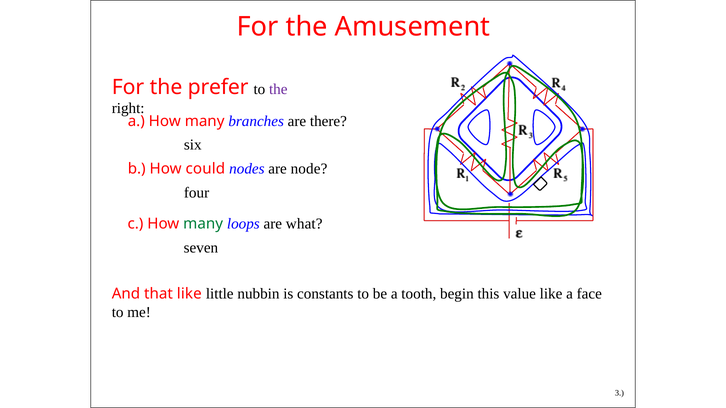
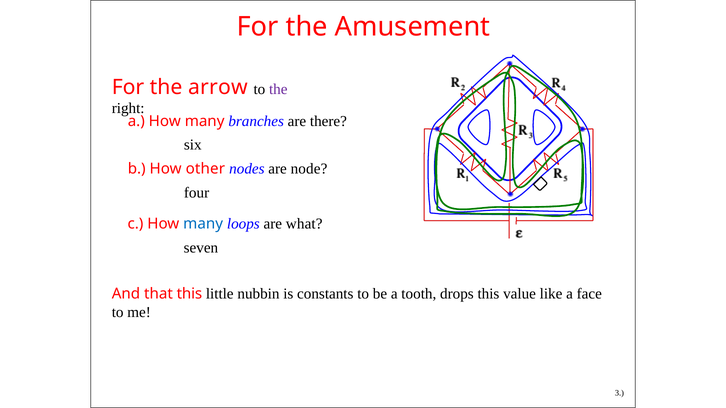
prefer: prefer -> arrow (218, 87)
could: could -> other (205, 169)
many colour: green -> blue (203, 224)
that like: like -> this (189, 294)
begin: begin -> drops (457, 294)
